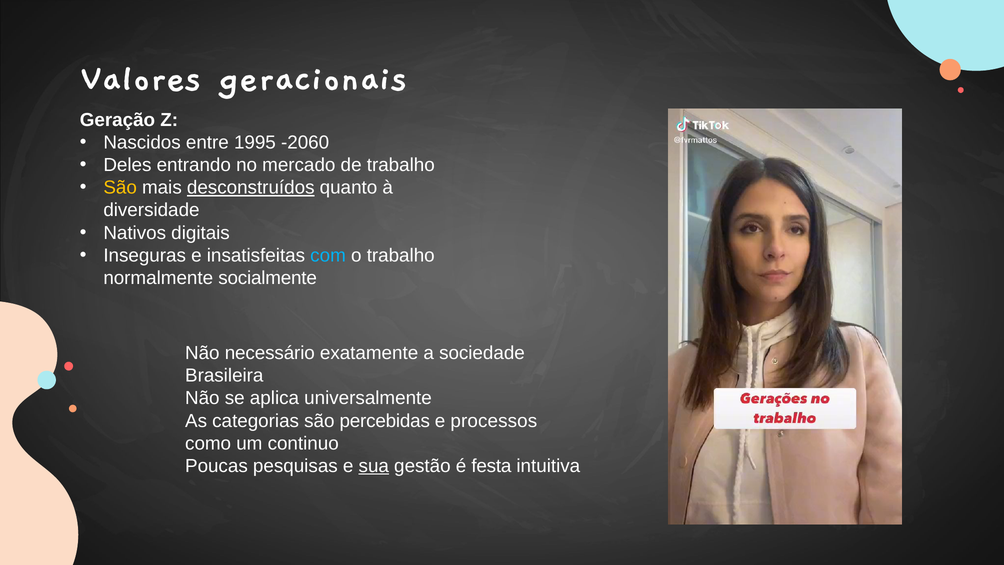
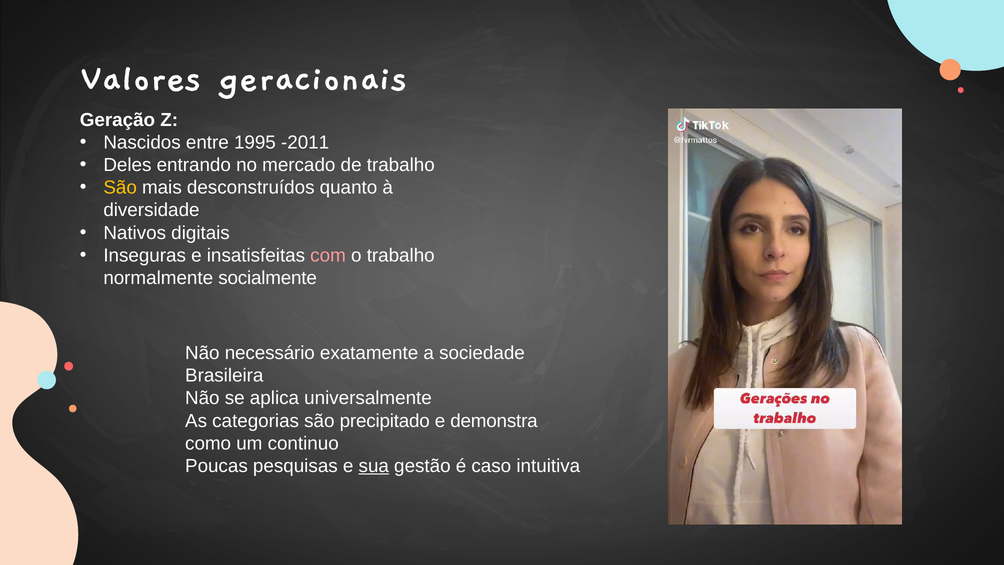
-2060: -2060 -> -2011 (305, 142)
desconstruídos underline: present -> none (251, 188)
com colour: light blue -> pink (328, 255)
percebidas: percebidas -> precipitado (385, 421)
processos: processos -> demonstra (494, 421)
festa: festa -> caso (491, 466)
